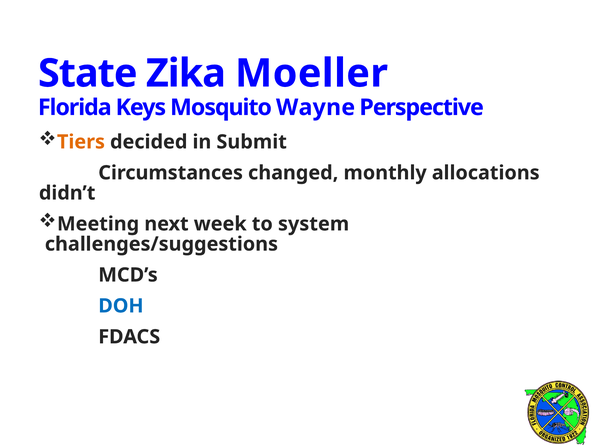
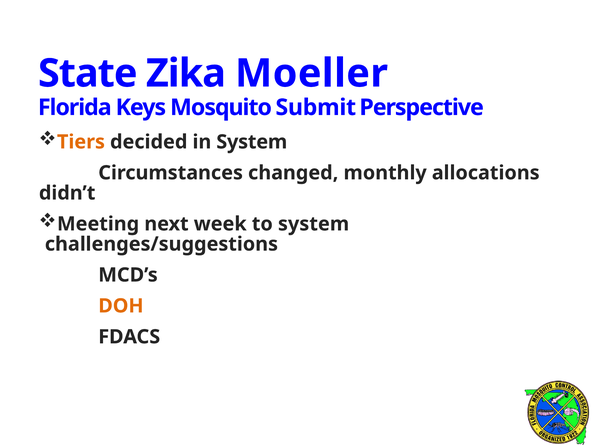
Wayne: Wayne -> Submit (316, 108)
in Submit: Submit -> System (252, 142)
DOH colour: blue -> orange (121, 306)
